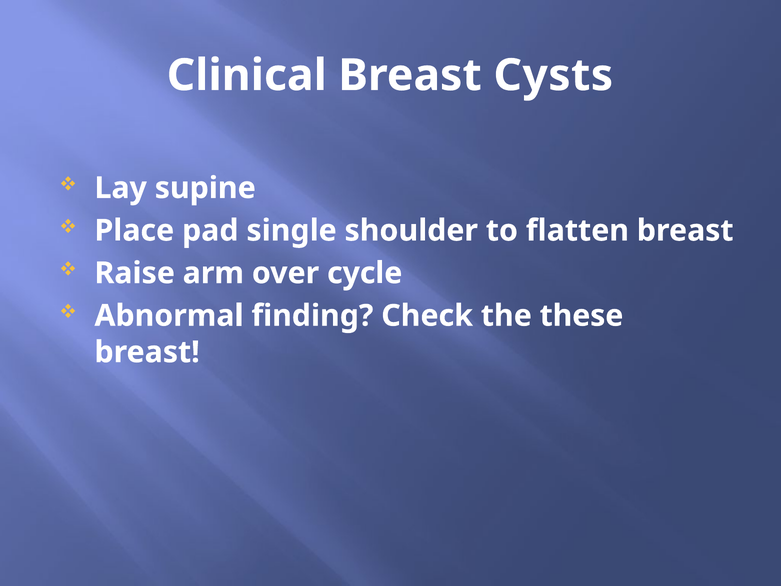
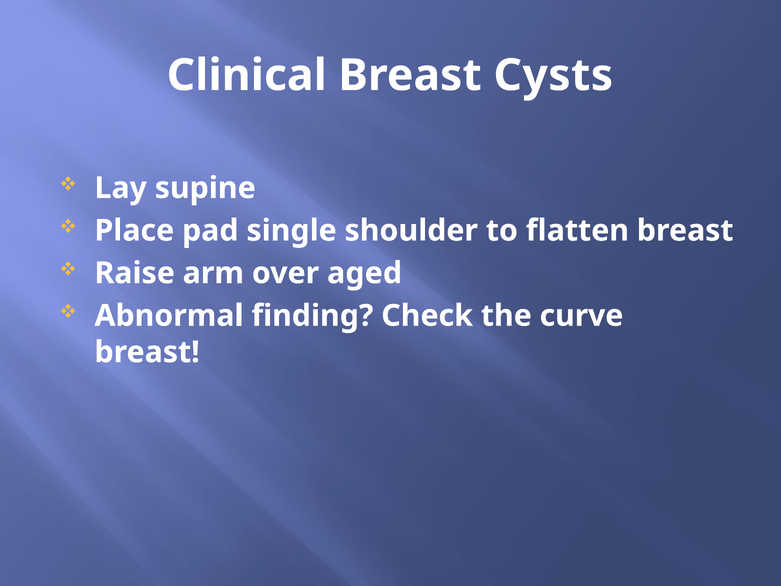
cycle: cycle -> aged (365, 273)
these: these -> curve (581, 316)
